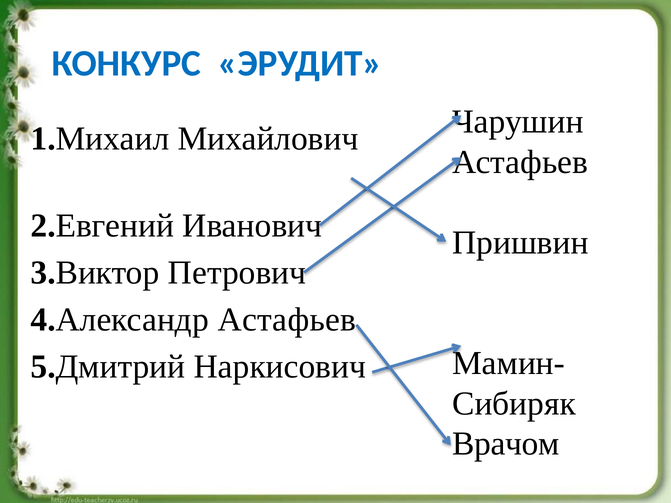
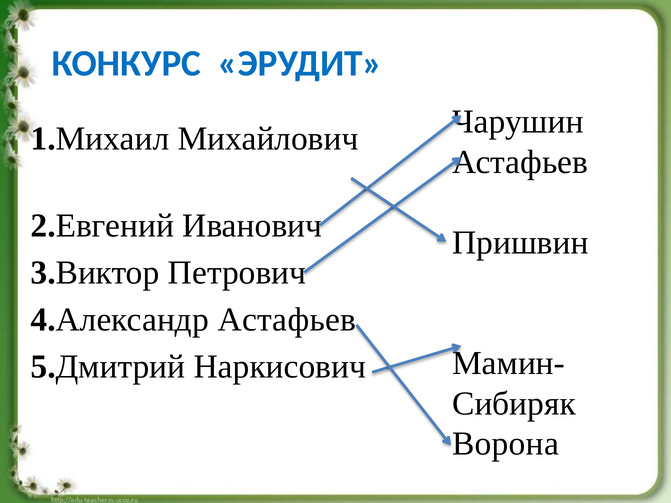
Врачом: Врачом -> Ворона (506, 444)
